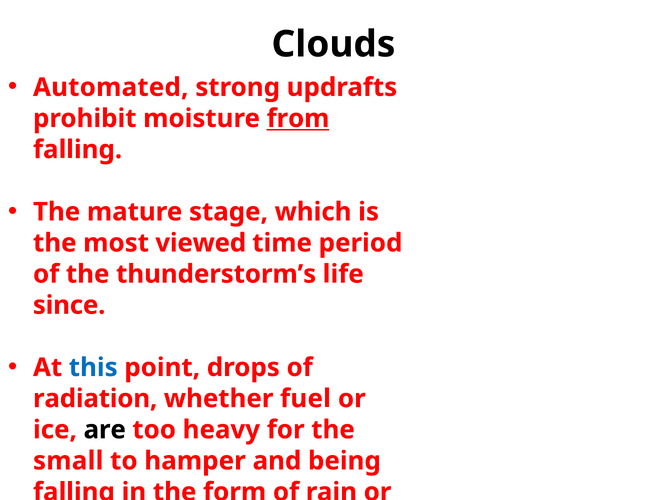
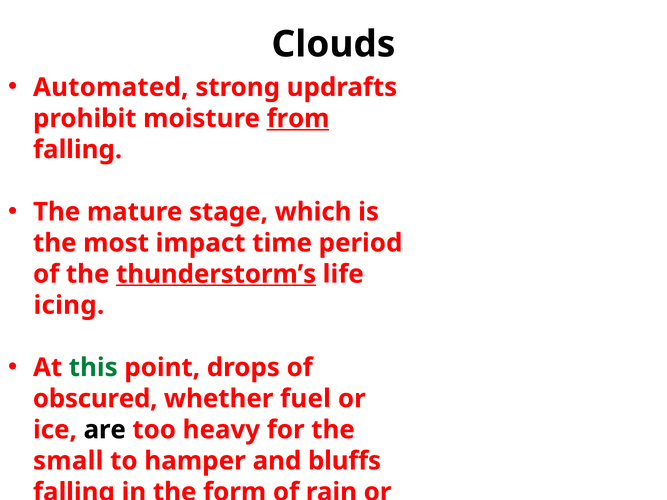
viewed: viewed -> impact (201, 243)
thunderstorm’s underline: none -> present (216, 274)
since: since -> icing (69, 305)
this colour: blue -> green (93, 368)
radiation: radiation -> obscured (95, 399)
being: being -> bluffs (345, 461)
